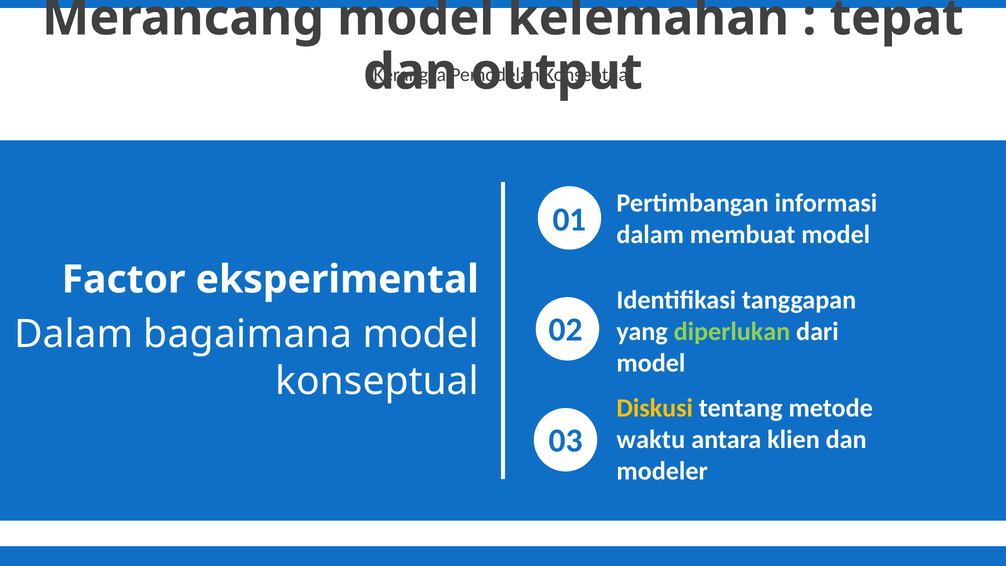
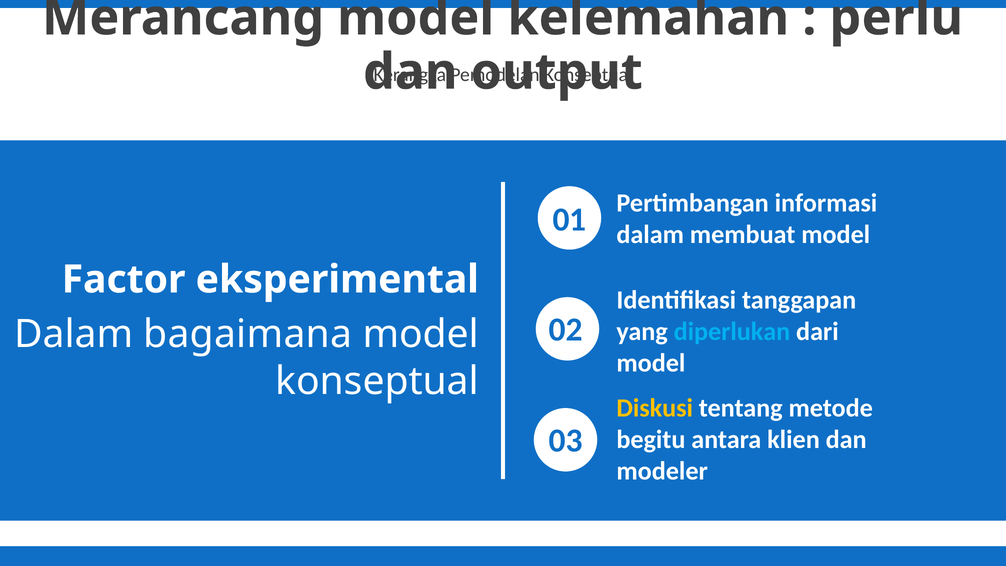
tepat: tepat -> perlu (896, 18)
diperlukan colour: light green -> light blue (732, 332)
waktu: waktu -> begitu (651, 440)
